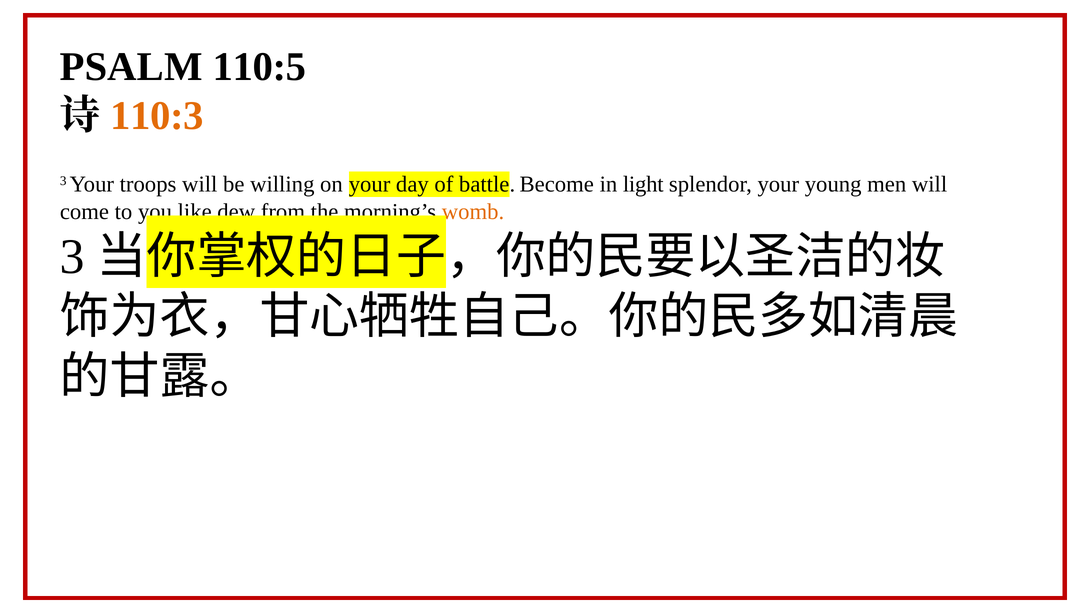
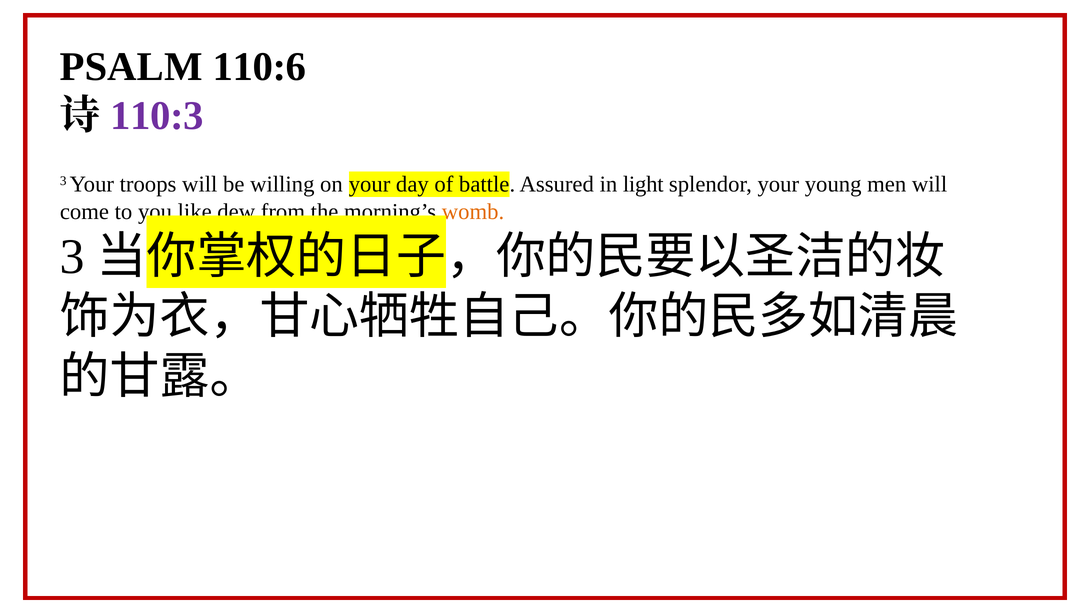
110:5: 110:5 -> 110:6 (259, 67)
110:3 colour: orange -> purple (157, 116)
Become: Become -> Assured (557, 184)
